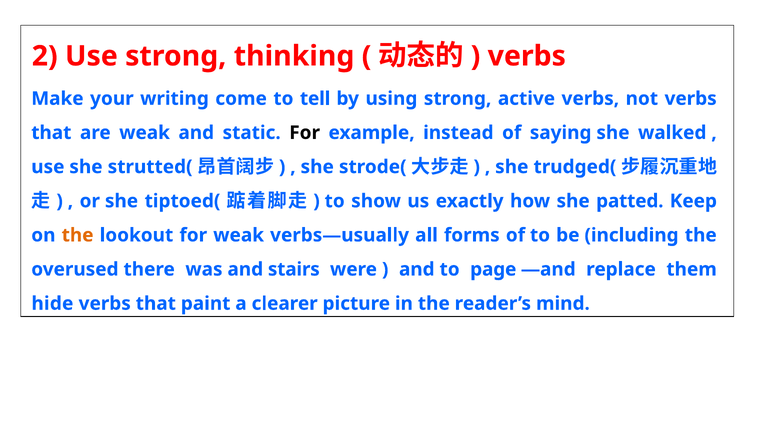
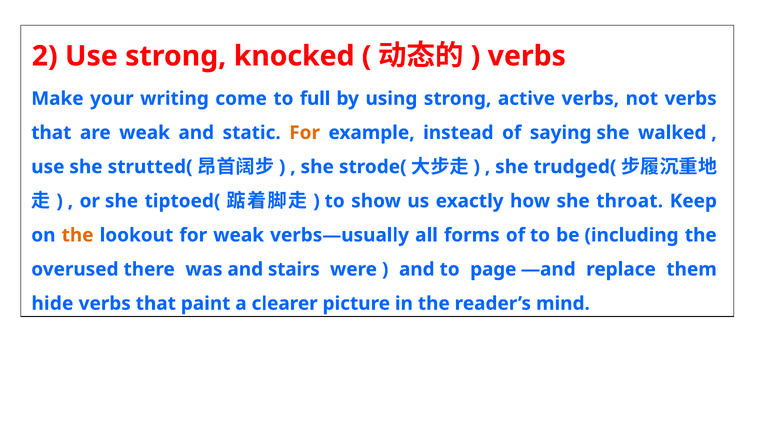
thinking: thinking -> knocked (294, 56)
tell: tell -> full (315, 99)
For colour: black -> orange (305, 133)
patted: patted -> throat (630, 201)
